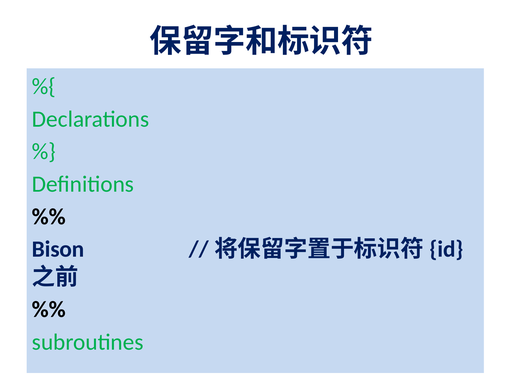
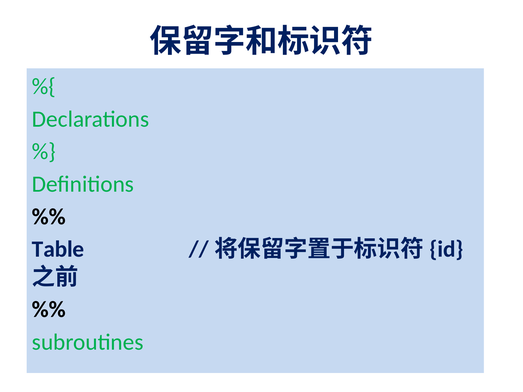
Bison: Bison -> Table (58, 249)
